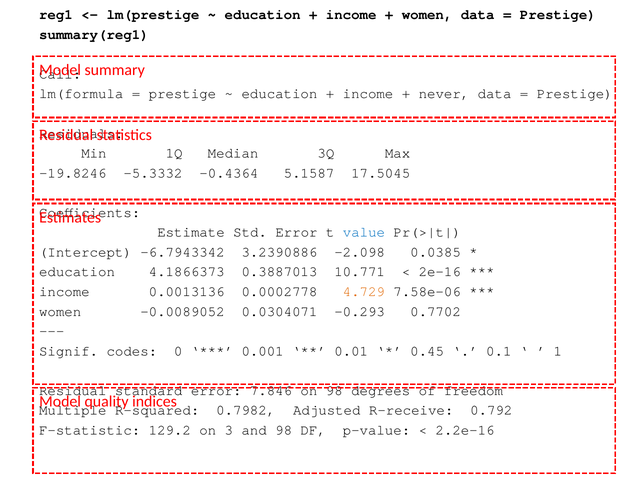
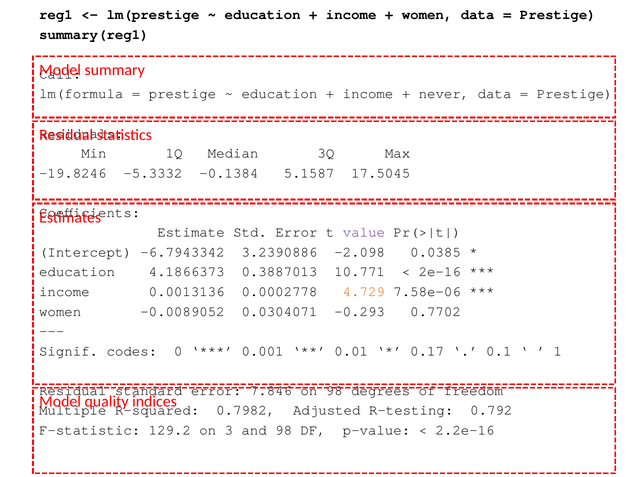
-0.4364: -0.4364 -> -0.1384 (229, 173)
value colour: blue -> purple (364, 232)
0.45: 0.45 -> 0.17 (427, 350)
R-receive: R-receive -> R-testing (411, 410)
